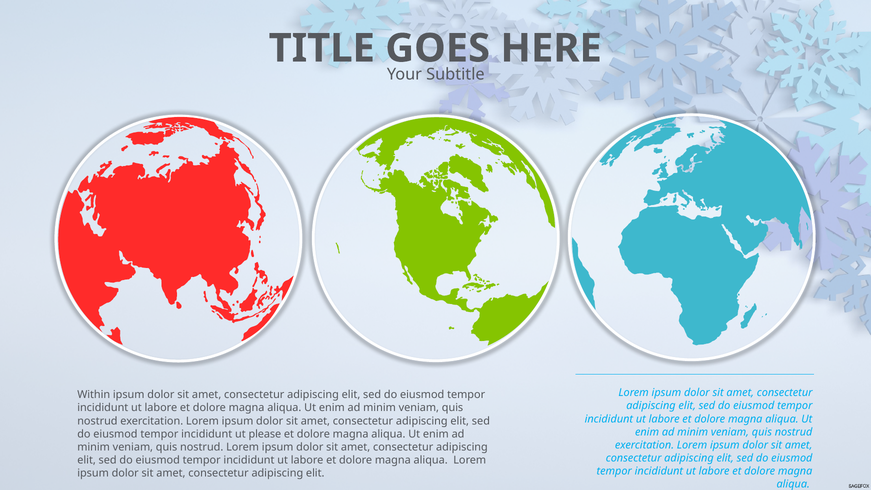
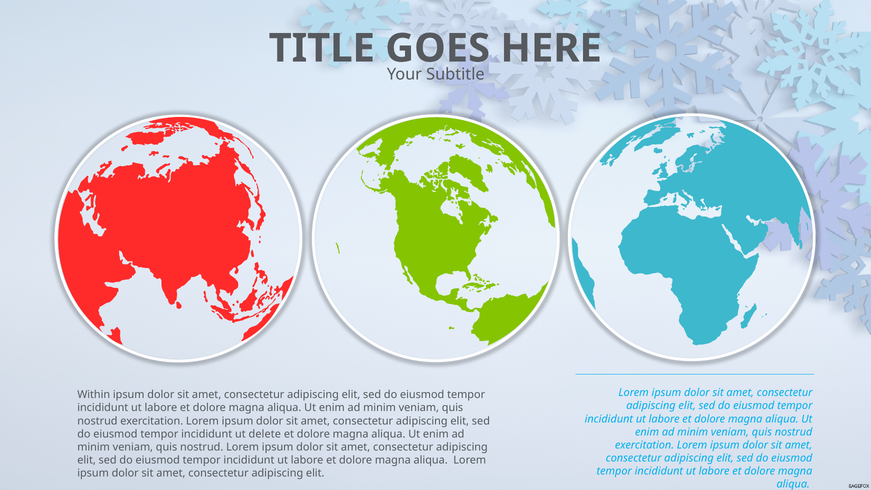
please: please -> delete (265, 434)
